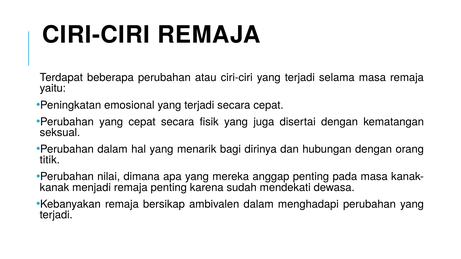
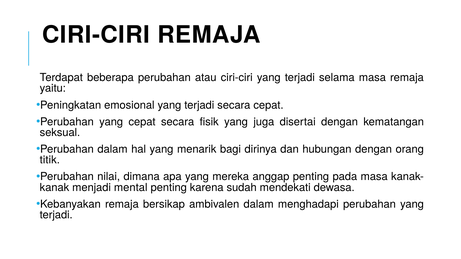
menjadi remaja: remaja -> mental (131, 188)
